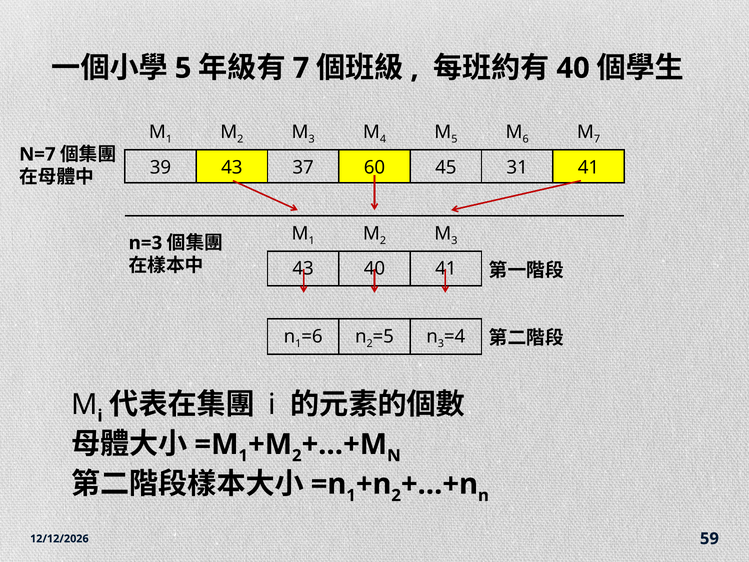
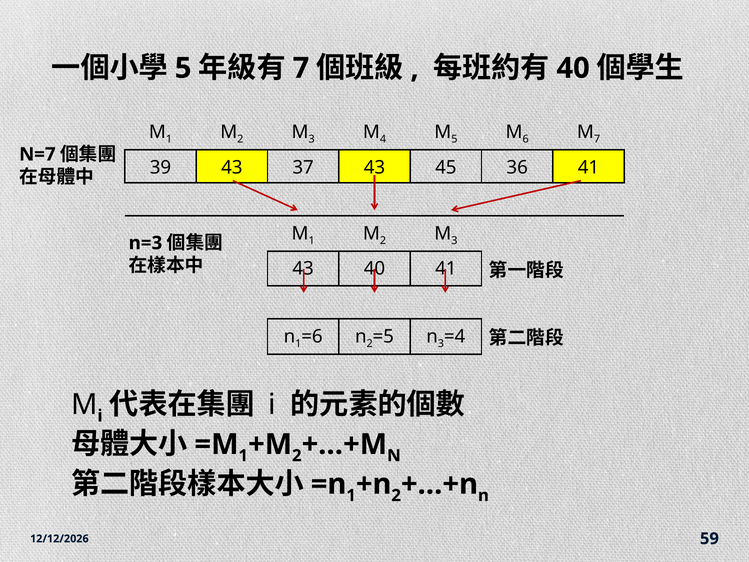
37 60: 60 -> 43 (375, 167)
31: 31 -> 36 (517, 167)
